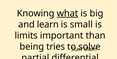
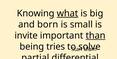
learn: learn -> born (48, 24)
limits: limits -> invite (26, 35)
than underline: none -> present (96, 35)
